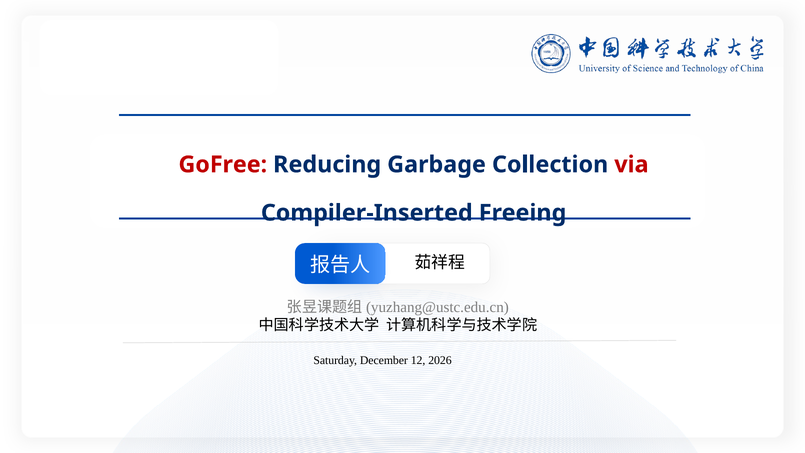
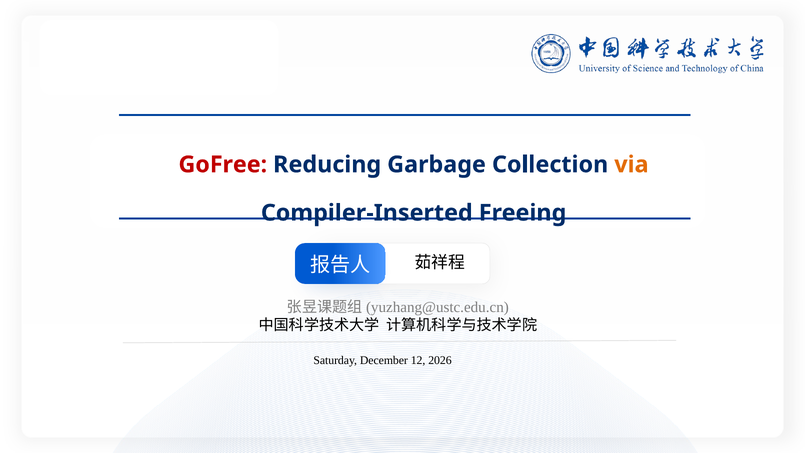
via colour: red -> orange (631, 165)
